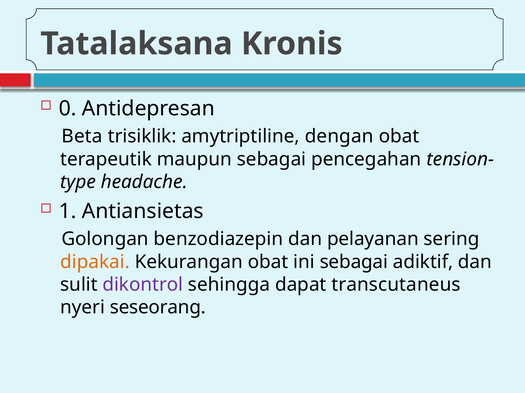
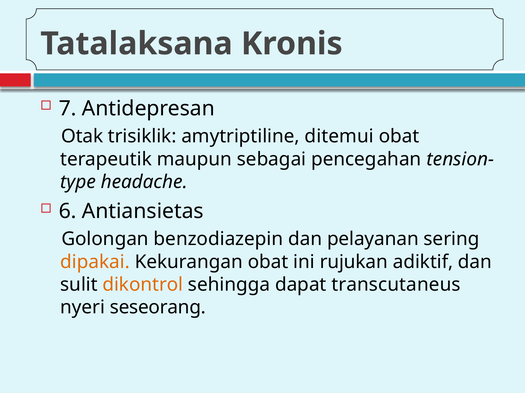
0: 0 -> 7 (68, 109)
Beta: Beta -> Otak (82, 137)
dengan: dengan -> ditemui (339, 137)
1: 1 -> 6 (68, 212)
ini sebagai: sebagai -> rujukan (354, 262)
dikontrol colour: purple -> orange (143, 285)
